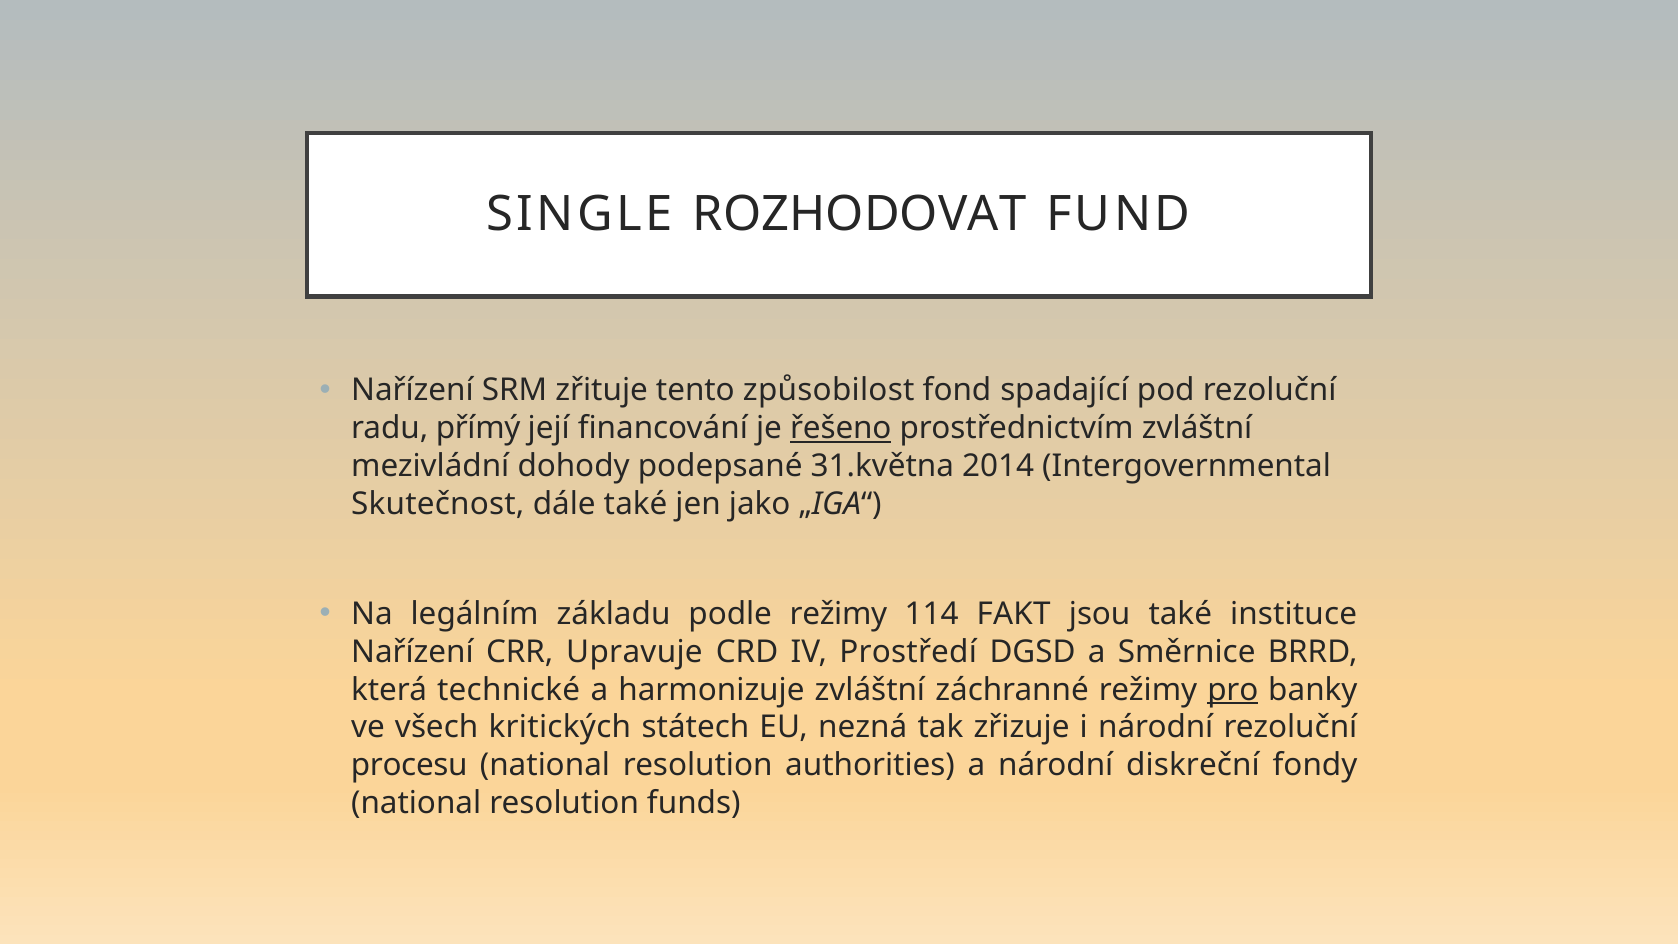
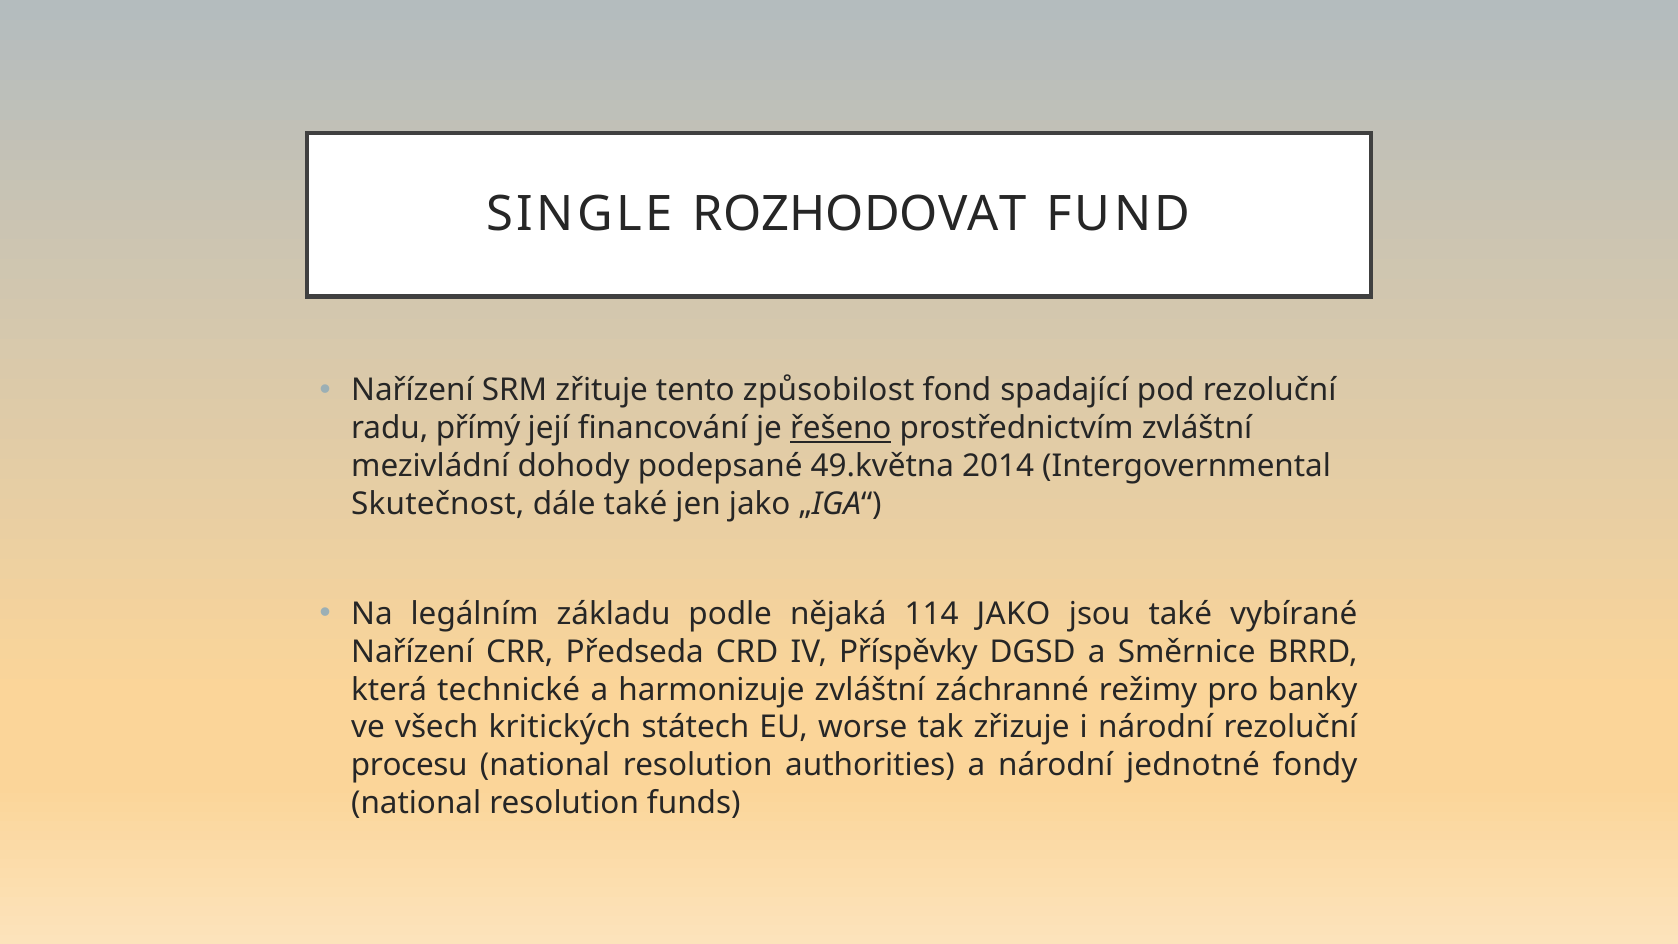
31.května: 31.května -> 49.května (882, 466)
podle režimy: režimy -> nějaká (838, 614)
114 FAKT: FAKT -> JAKO (1014, 614)
instituce: instituce -> vybírané (1294, 614)
Upravuje: Upravuje -> Předseda (635, 652)
Prostředí: Prostředí -> Příspěvky (908, 652)
pro underline: present -> none (1233, 690)
nezná: nezná -> worse (863, 727)
diskreční: diskreční -> jednotné (1193, 765)
